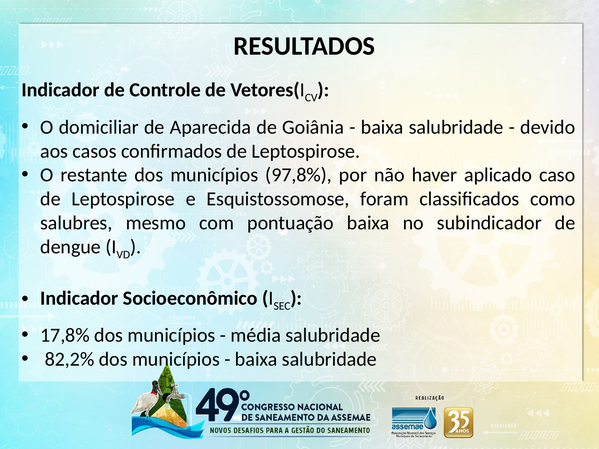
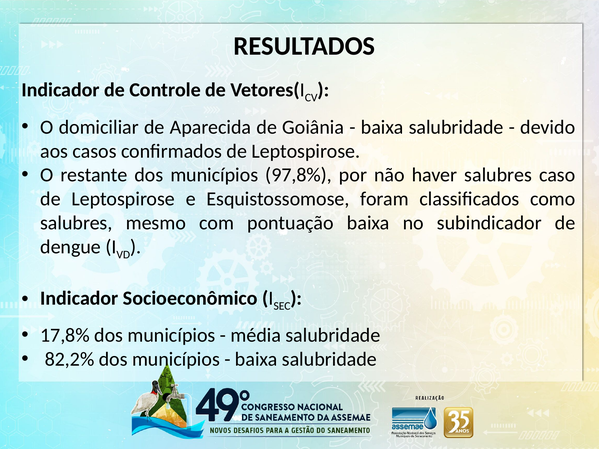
haver aplicado: aplicado -> salubres (498, 175)
